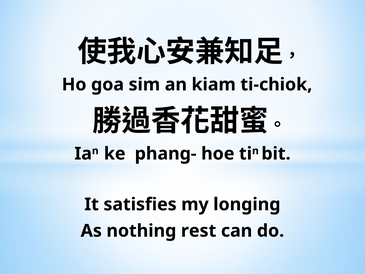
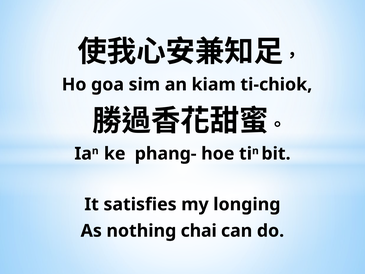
rest: rest -> chai (199, 231)
